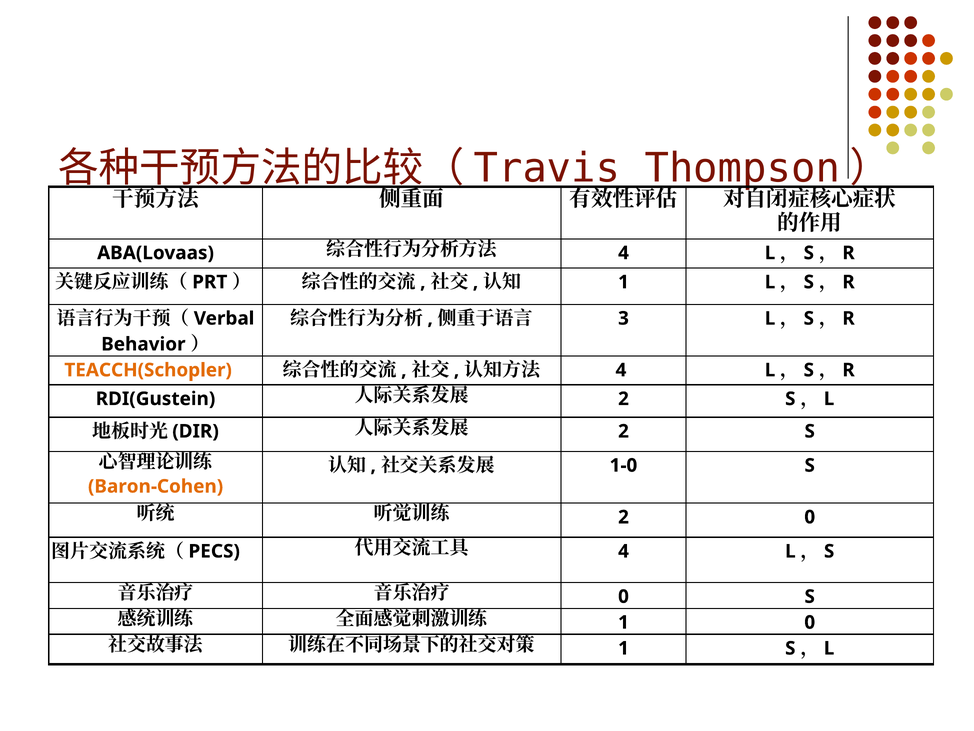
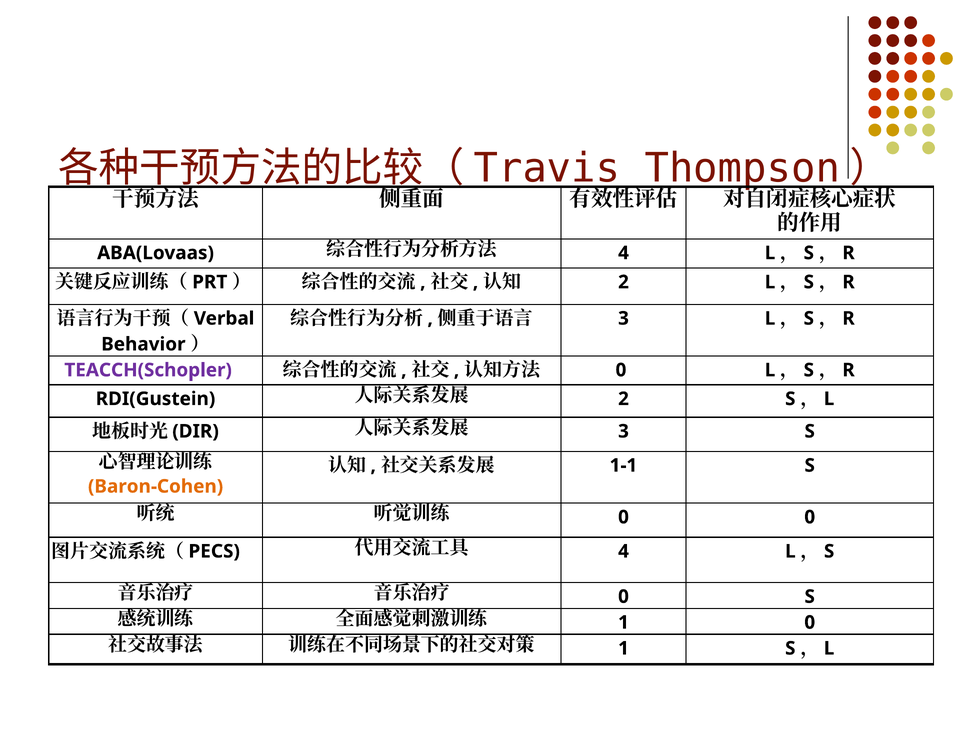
1: 1 -> 2 (623, 282)
TEACCH(Schopler colour: orange -> purple (148, 370)
4: 4 -> 0 (621, 370)
2: 2 -> 3 (623, 431)
1-0: 1-0 -> 1-1 (623, 465)
2: 2 -> 0 (623, 517)
